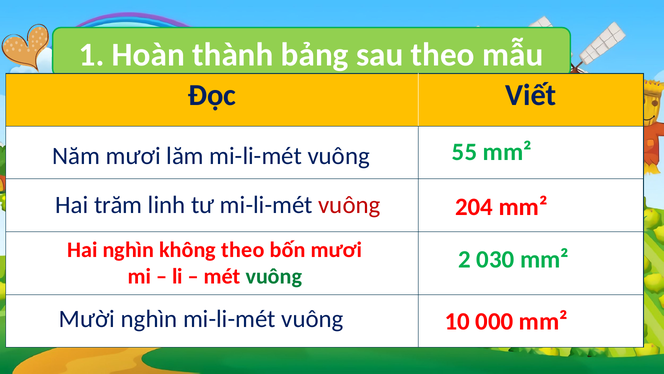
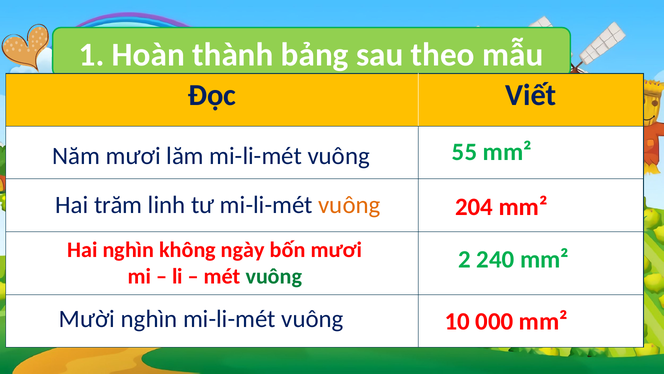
vuông colour: red -> orange (349, 205)
không theo: theo -> ngày (243, 249)
030: 030 -> 240 (495, 259)
